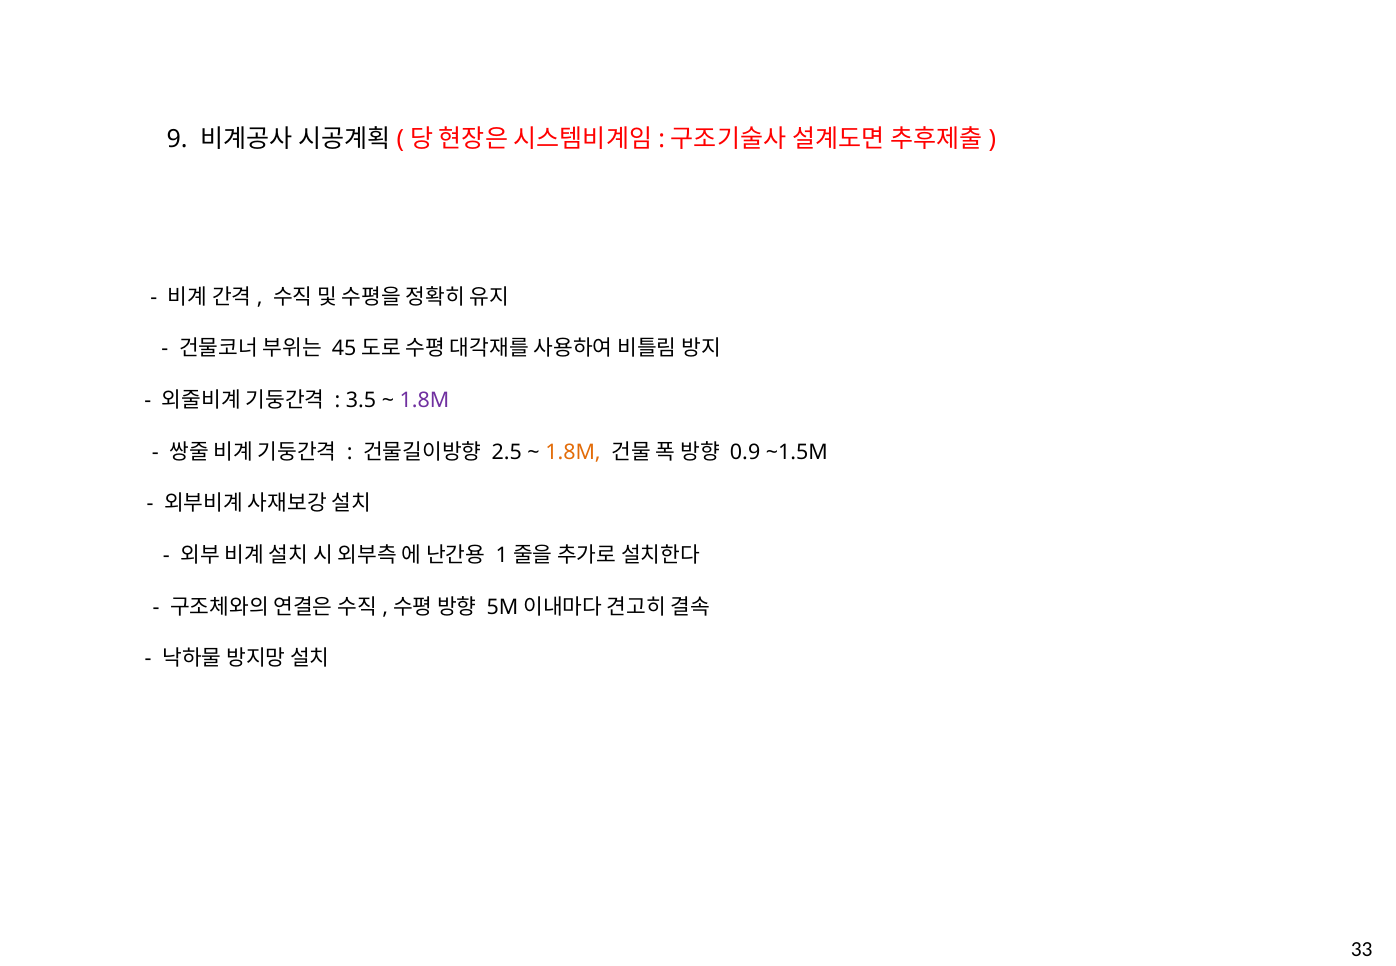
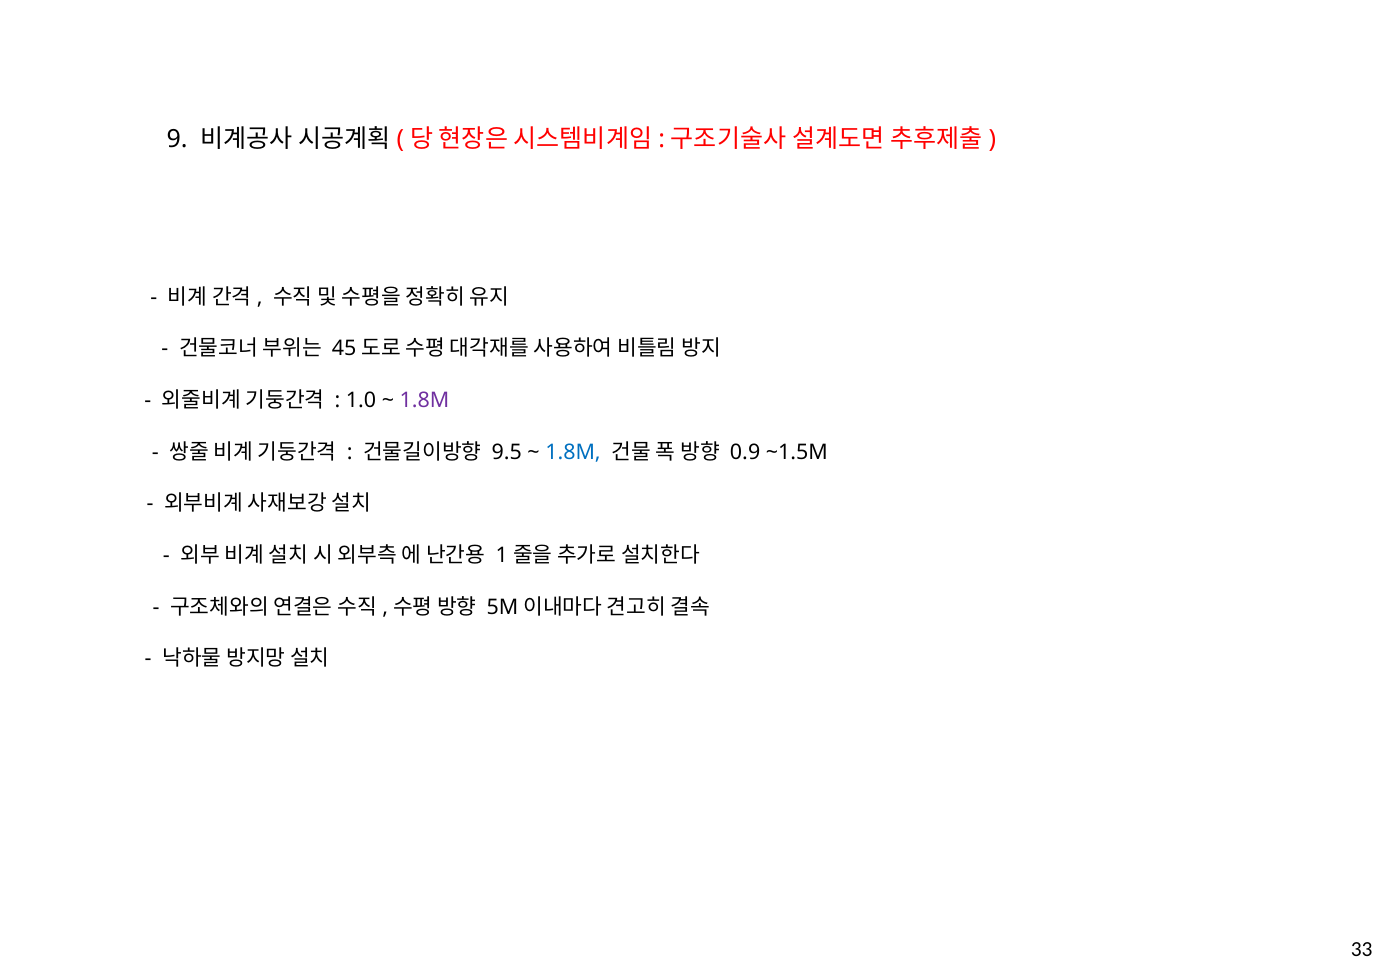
3.5: 3.5 -> 1.0 (361, 401)
2.5: 2.5 -> 9.5 (507, 453)
1.8M colour: orange -> blue (573, 453)
